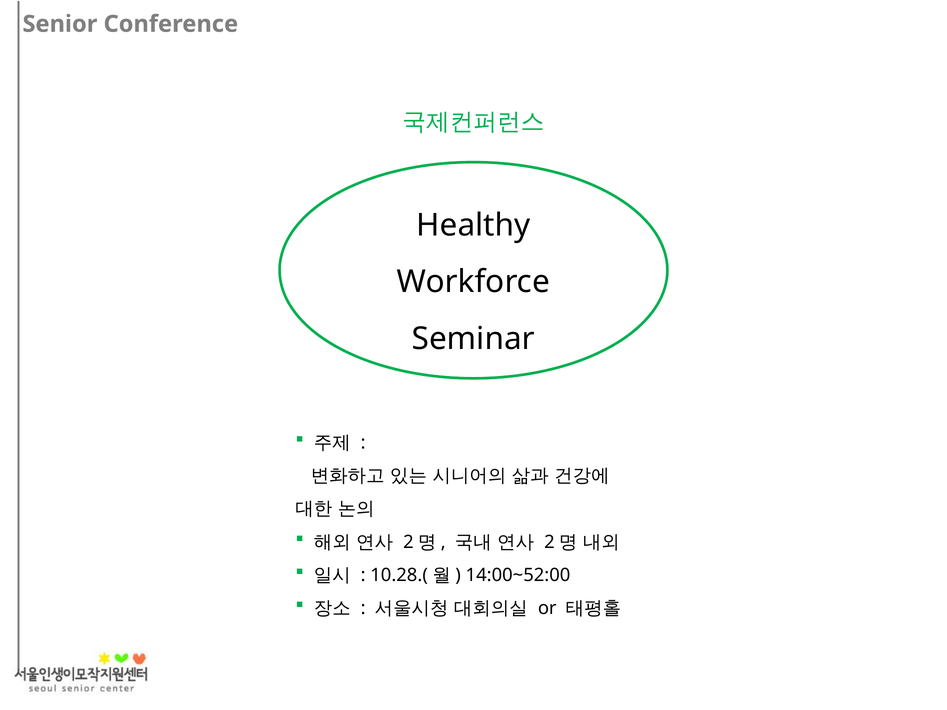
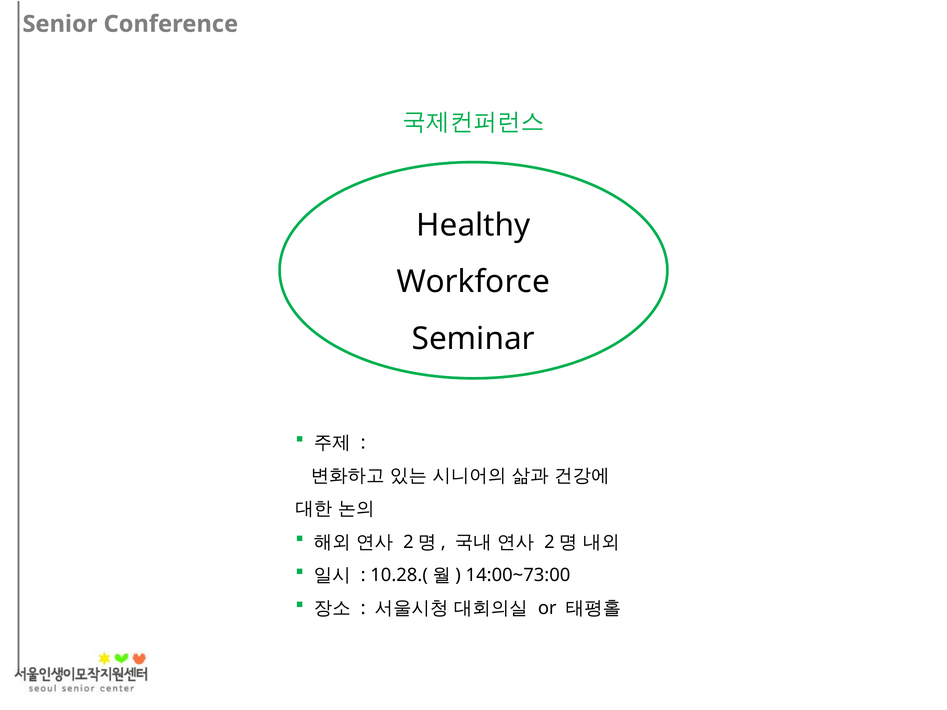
14:00~52:00: 14:00~52:00 -> 14:00~73:00 (518, 575)
